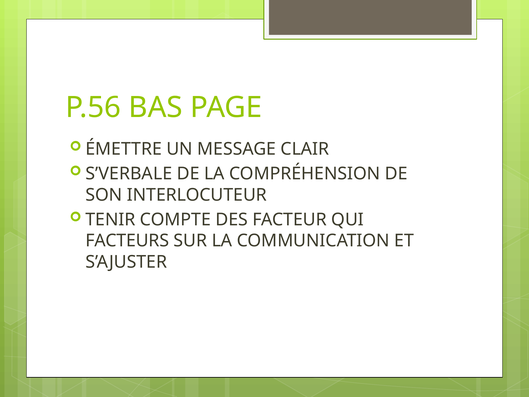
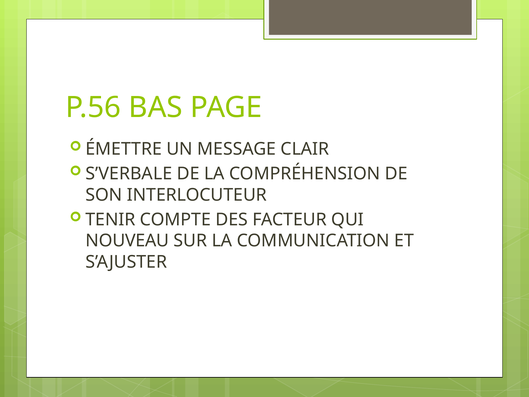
FACTEURS: FACTEURS -> NOUVEAU (127, 241)
